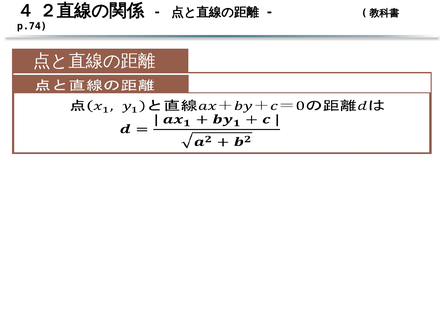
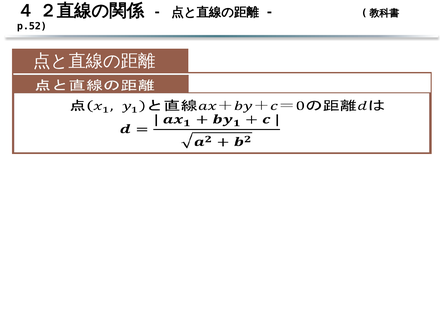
p.74: p.74 -> p.52 (32, 26)
